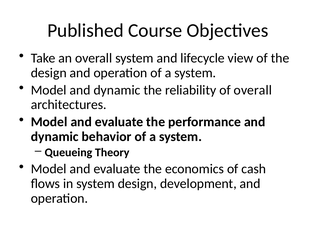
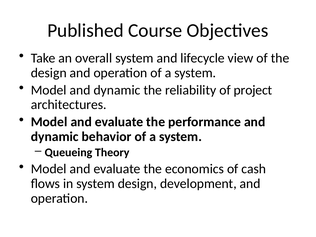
of overall: overall -> project (253, 90)
